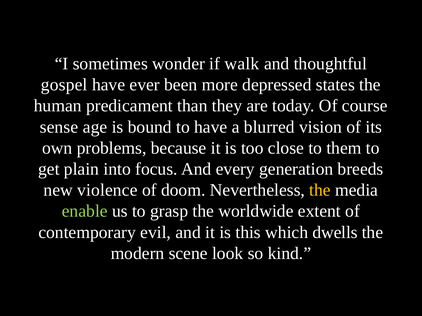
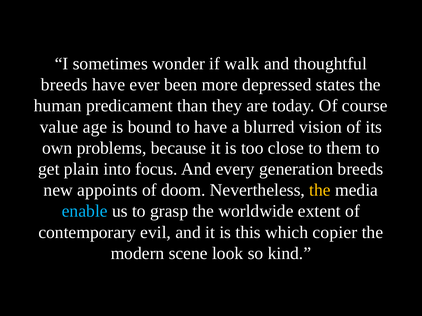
gospel: gospel -> breeds (64, 85)
sense: sense -> value (59, 127)
violence: violence -> appoints (107, 190)
enable colour: light green -> light blue (85, 211)
dwells: dwells -> copier (335, 233)
